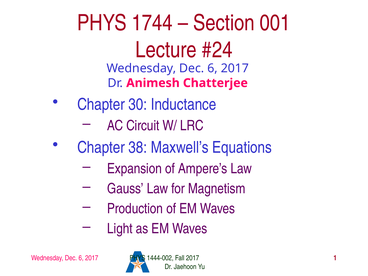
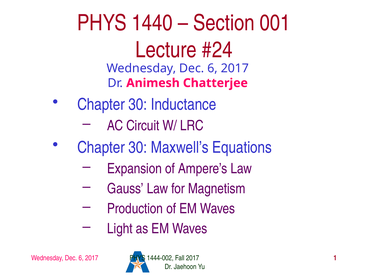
1744: 1744 -> 1440 (152, 23)
38: 38 -> 30 (138, 147)
